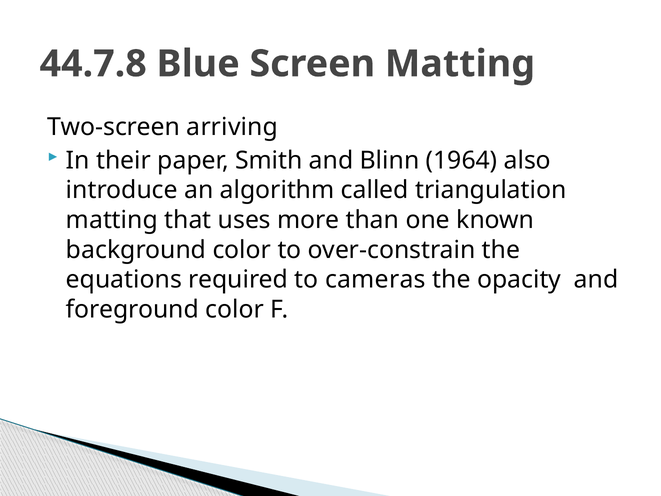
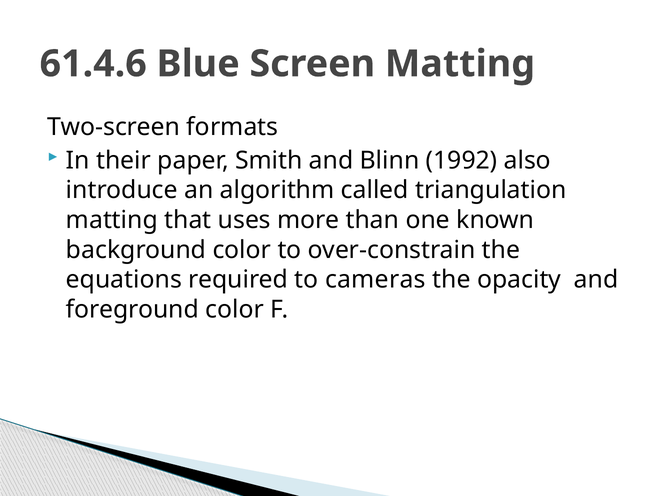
44.7.8: 44.7.8 -> 61.4.6 (93, 64)
arriving: arriving -> formats (232, 127)
1964: 1964 -> 1992 (462, 160)
